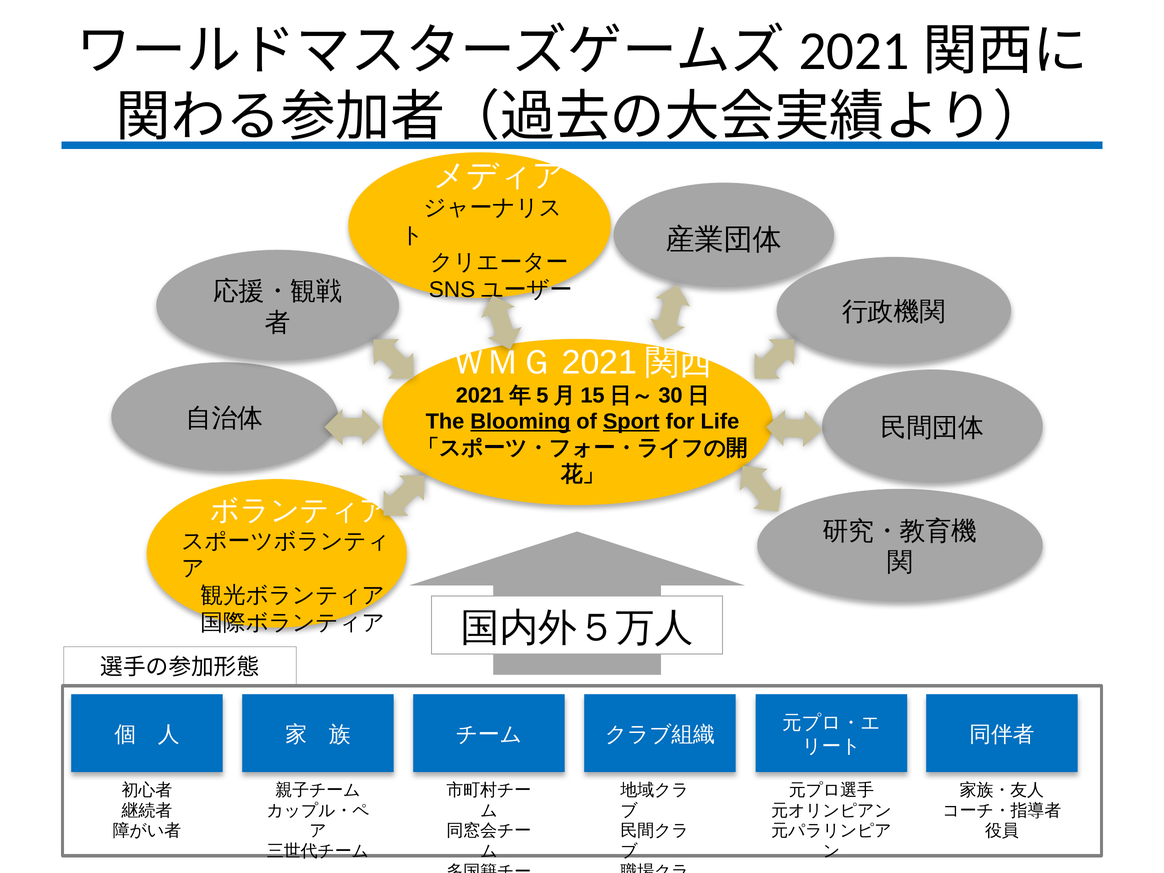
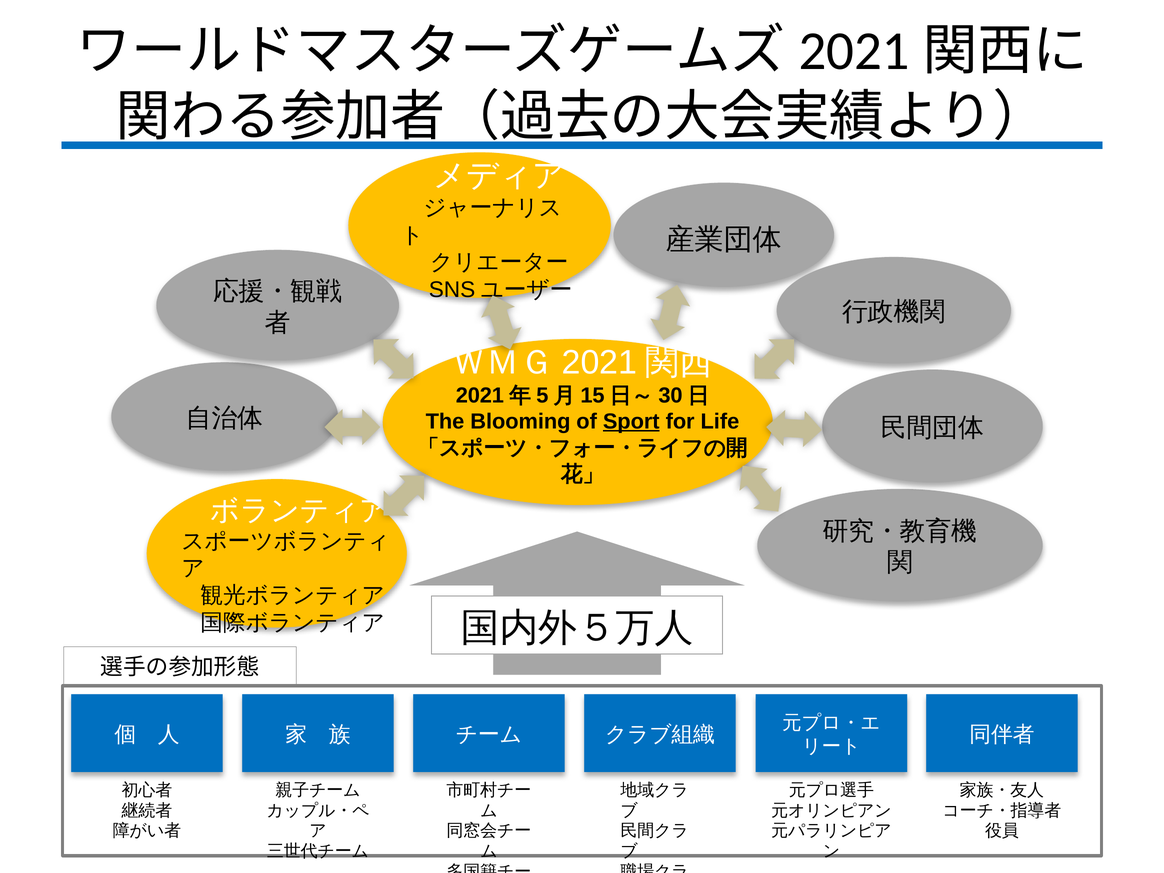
Blooming underline: present -> none (520, 422)
